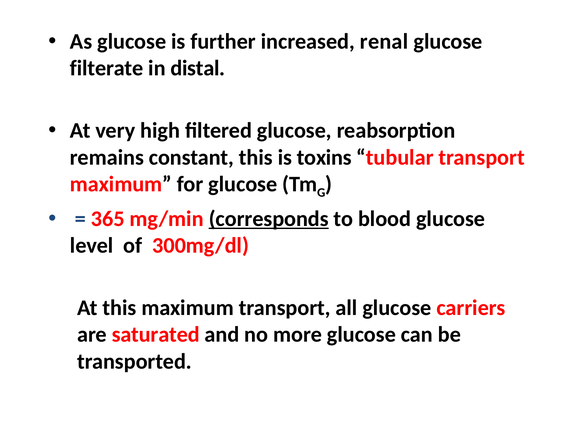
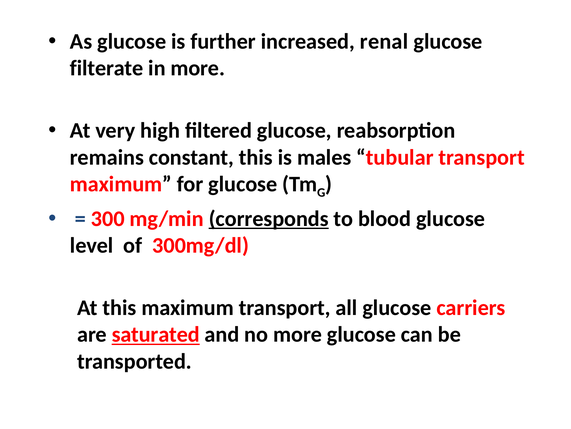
in distal: distal -> more (198, 68)
toxins: toxins -> males (324, 157)
365: 365 -> 300 (108, 219)
saturated underline: none -> present (156, 334)
